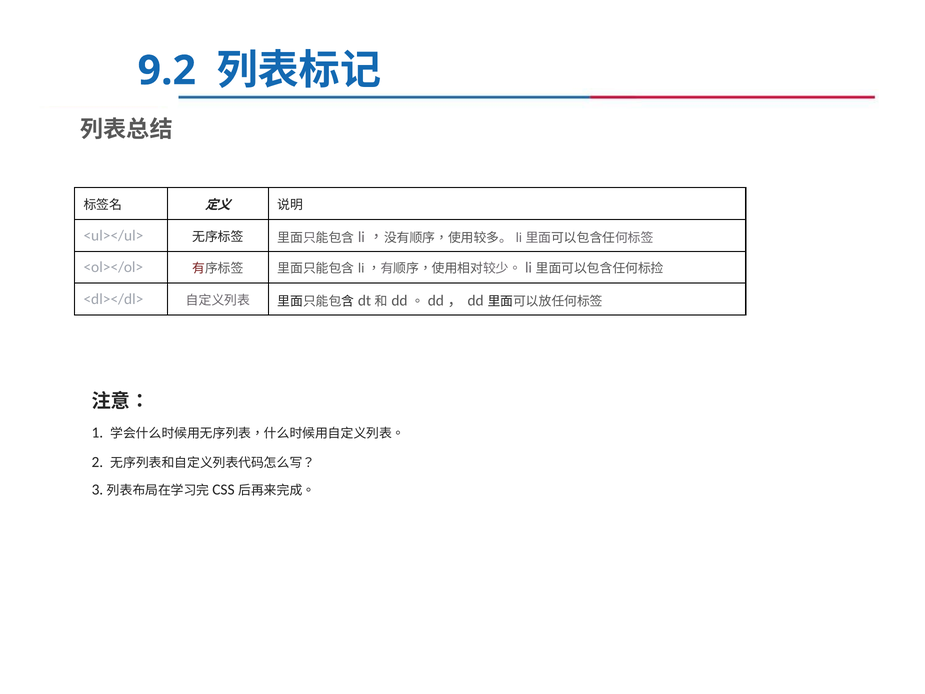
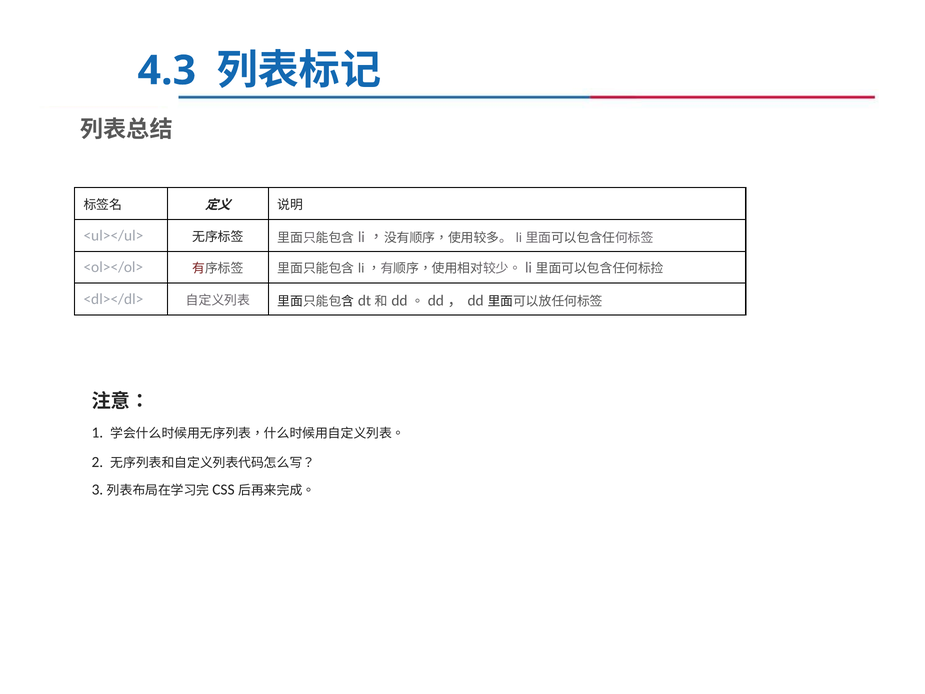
9.2: 9.2 -> 4.3 (167, 71)
